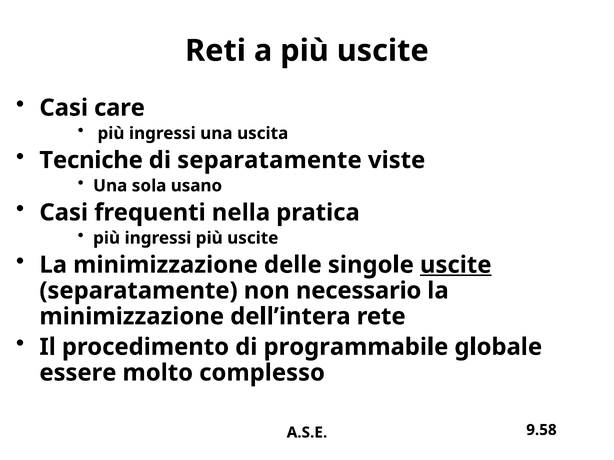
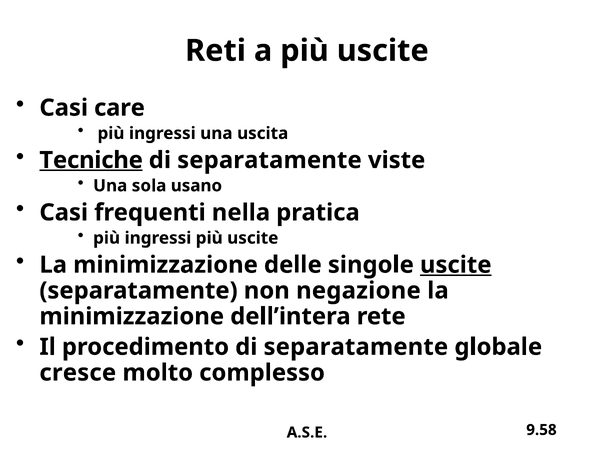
Tecniche underline: none -> present (91, 160)
necessario: necessario -> negazione (358, 291)
procedimento di programmabile: programmabile -> separatamente (356, 347)
essere: essere -> cresce (78, 373)
